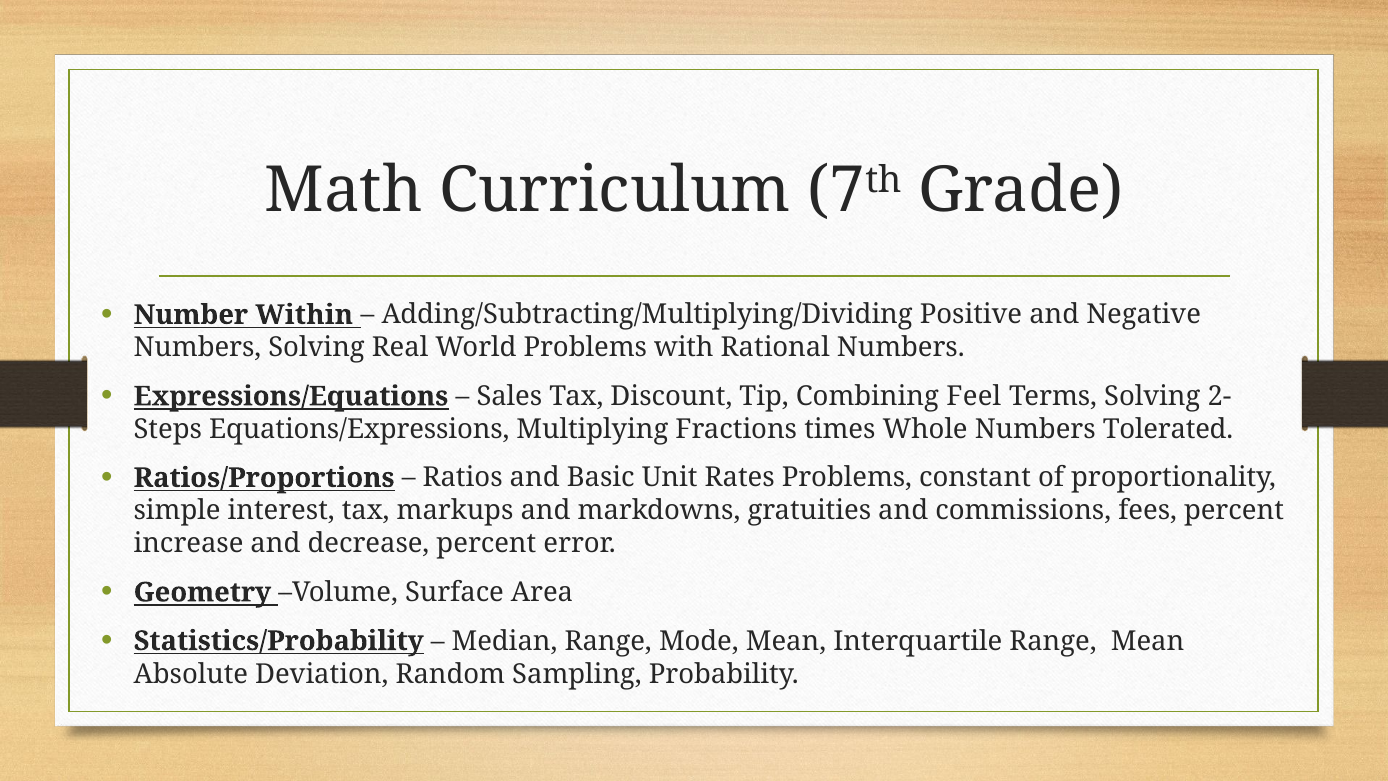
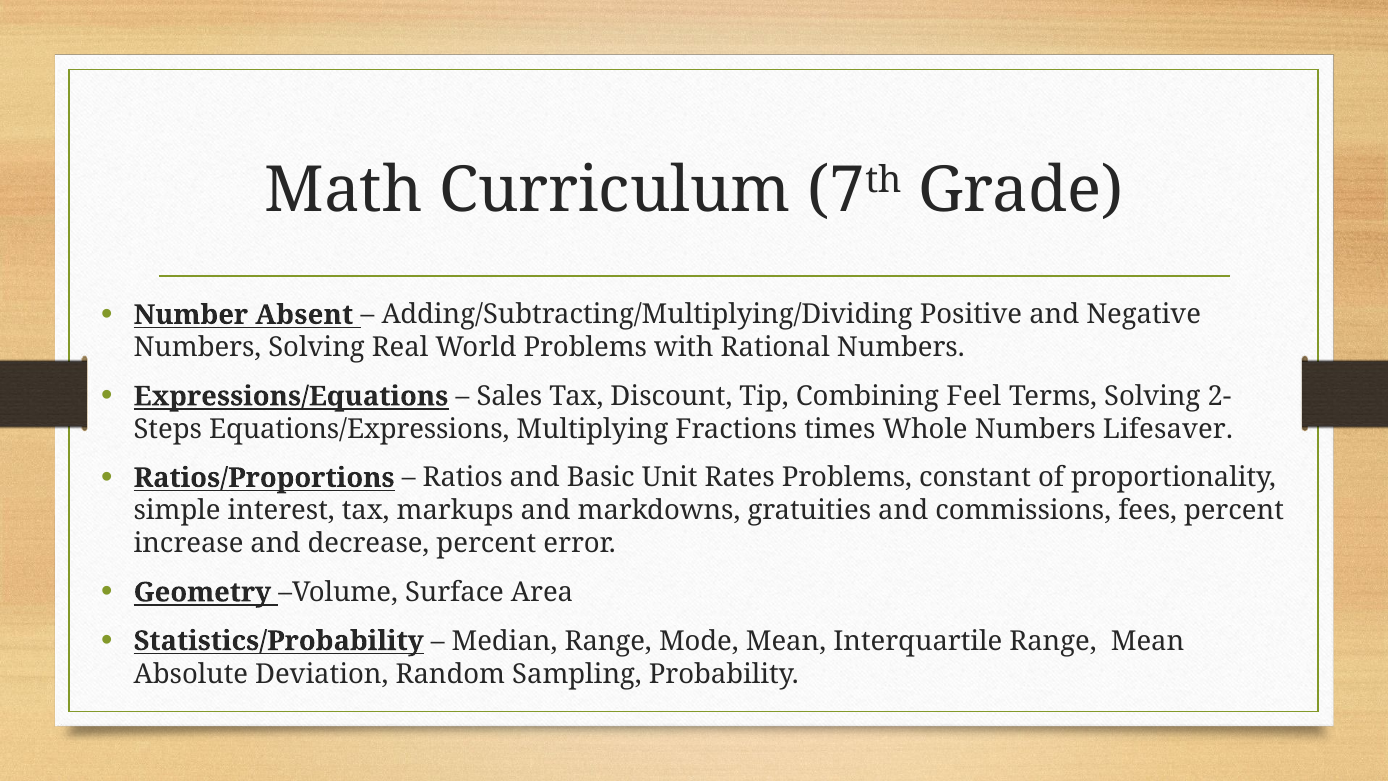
Within: Within -> Absent (304, 315)
Tolerated: Tolerated -> Lifesaver (1168, 429)
